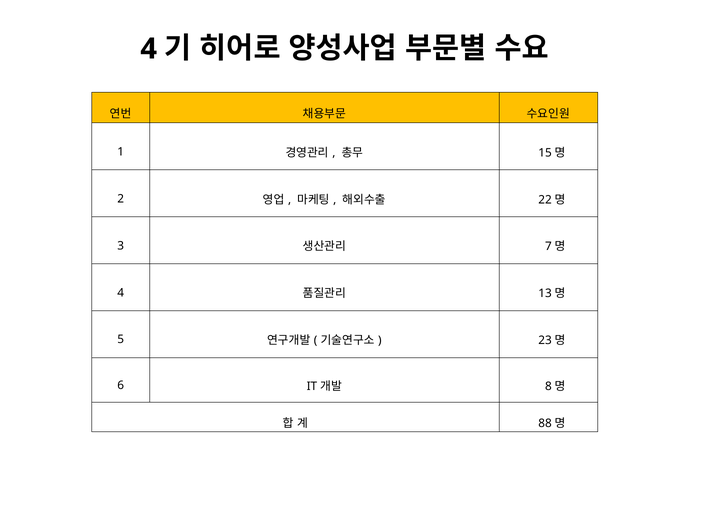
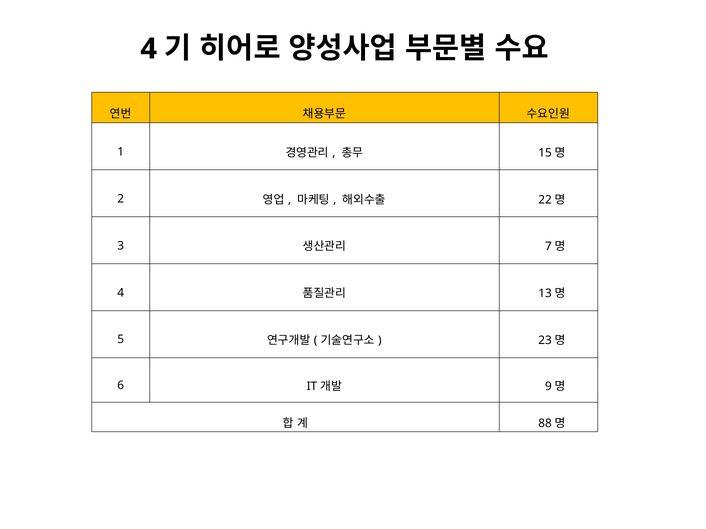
8: 8 -> 9 (548, 387)
